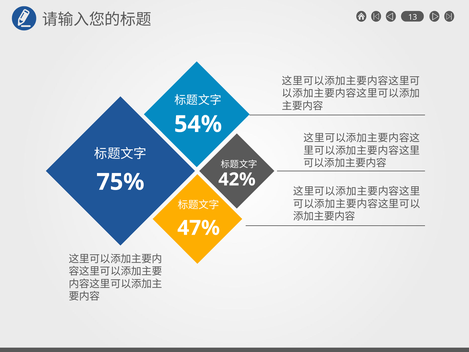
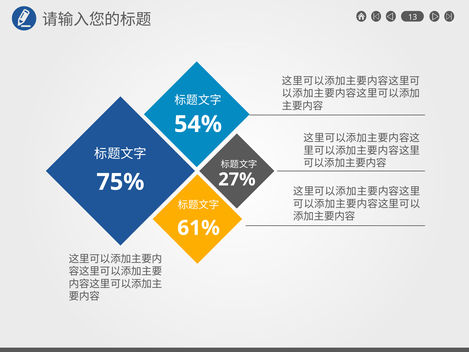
42%: 42% -> 27% (237, 179)
47%: 47% -> 61% (199, 228)
